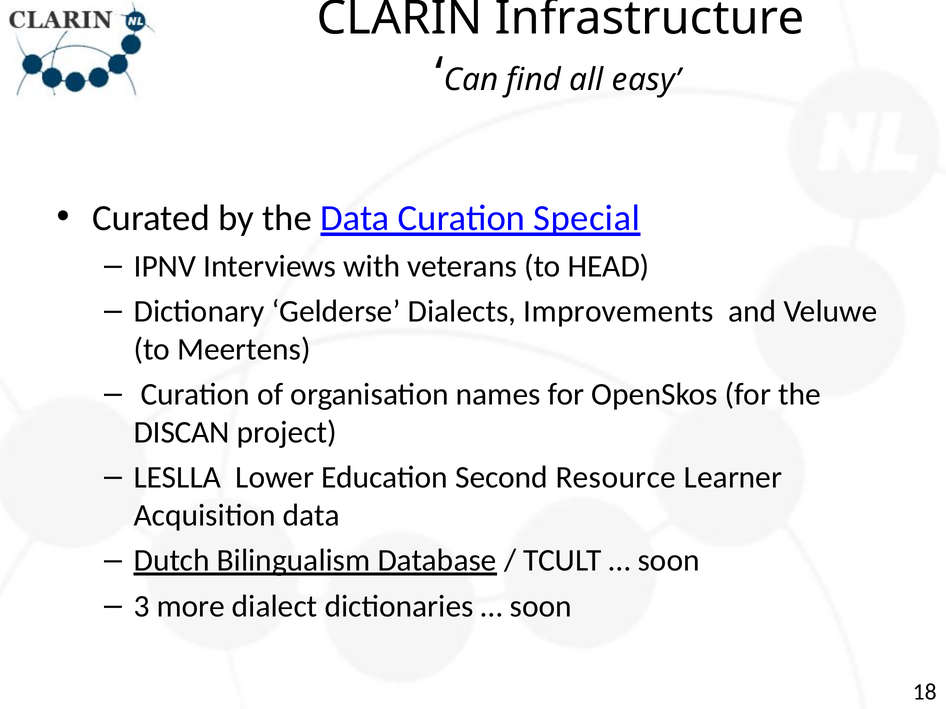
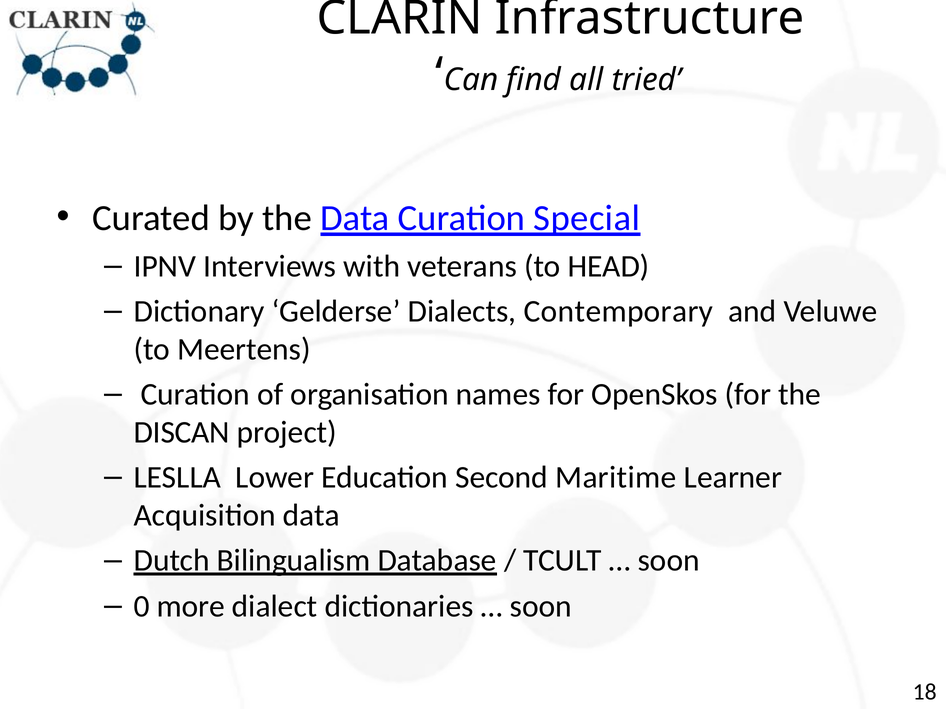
easy: easy -> tried (647, 80)
Improvements: Improvements -> Contemporary (618, 312)
Resource: Resource -> Maritime (616, 478)
3: 3 -> 0 (142, 607)
